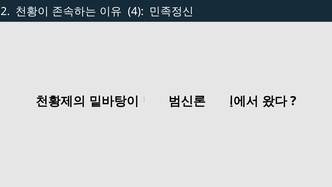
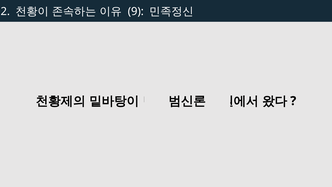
4: 4 -> 9 (136, 12)
